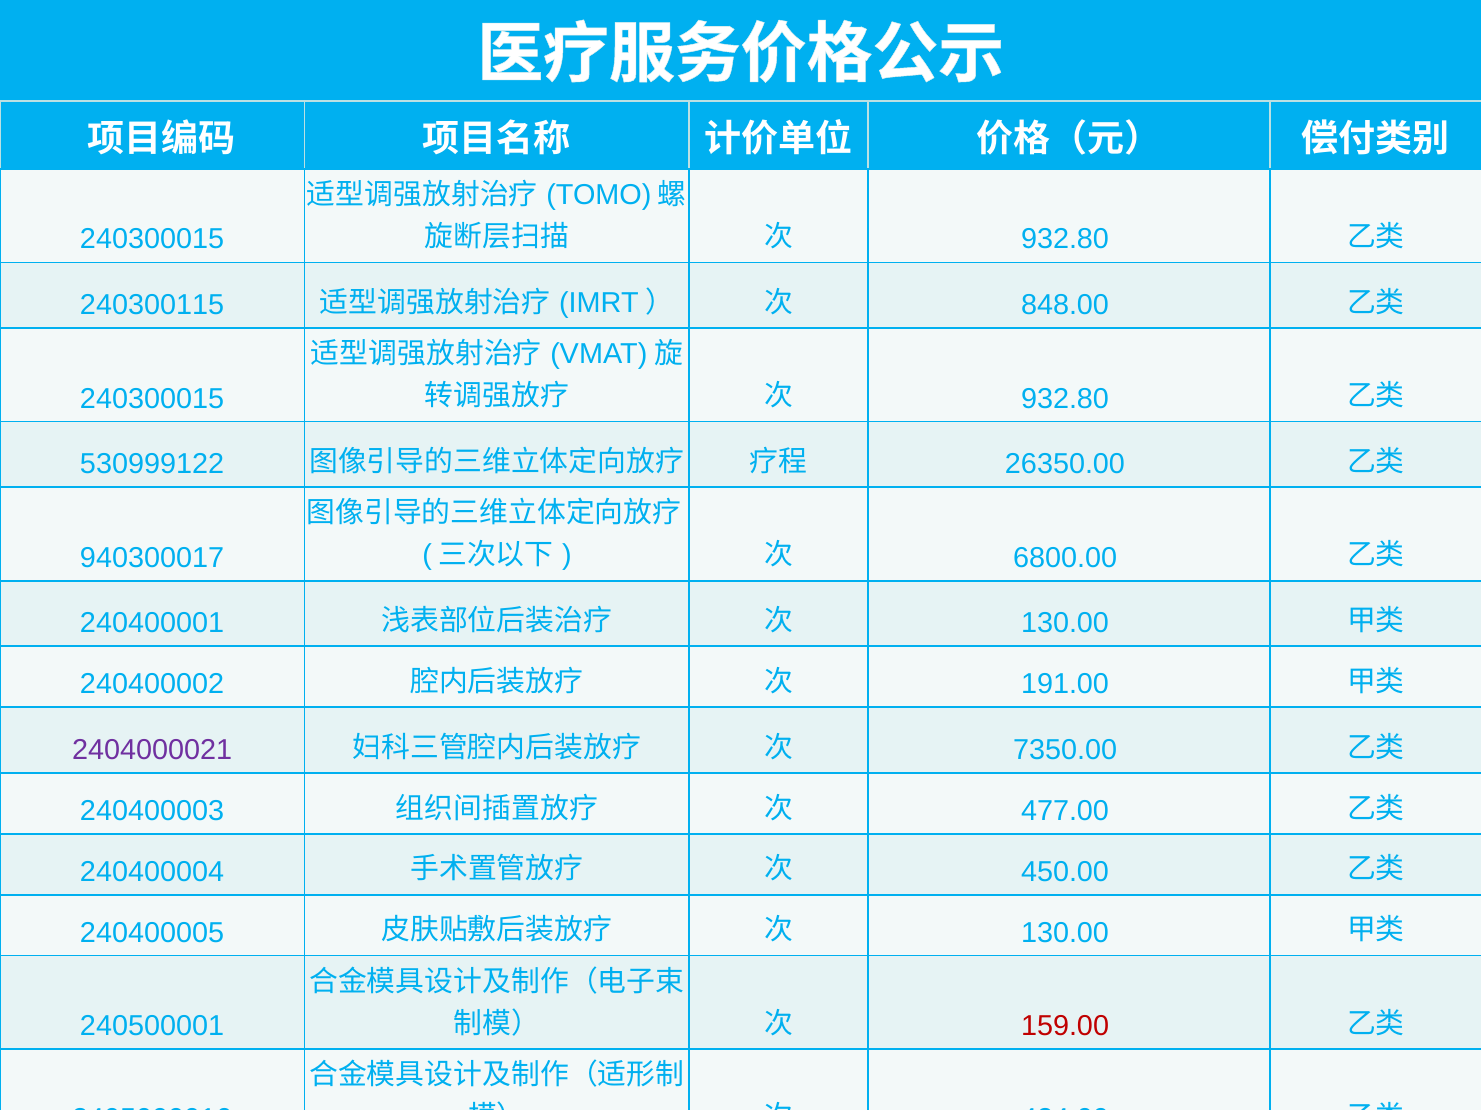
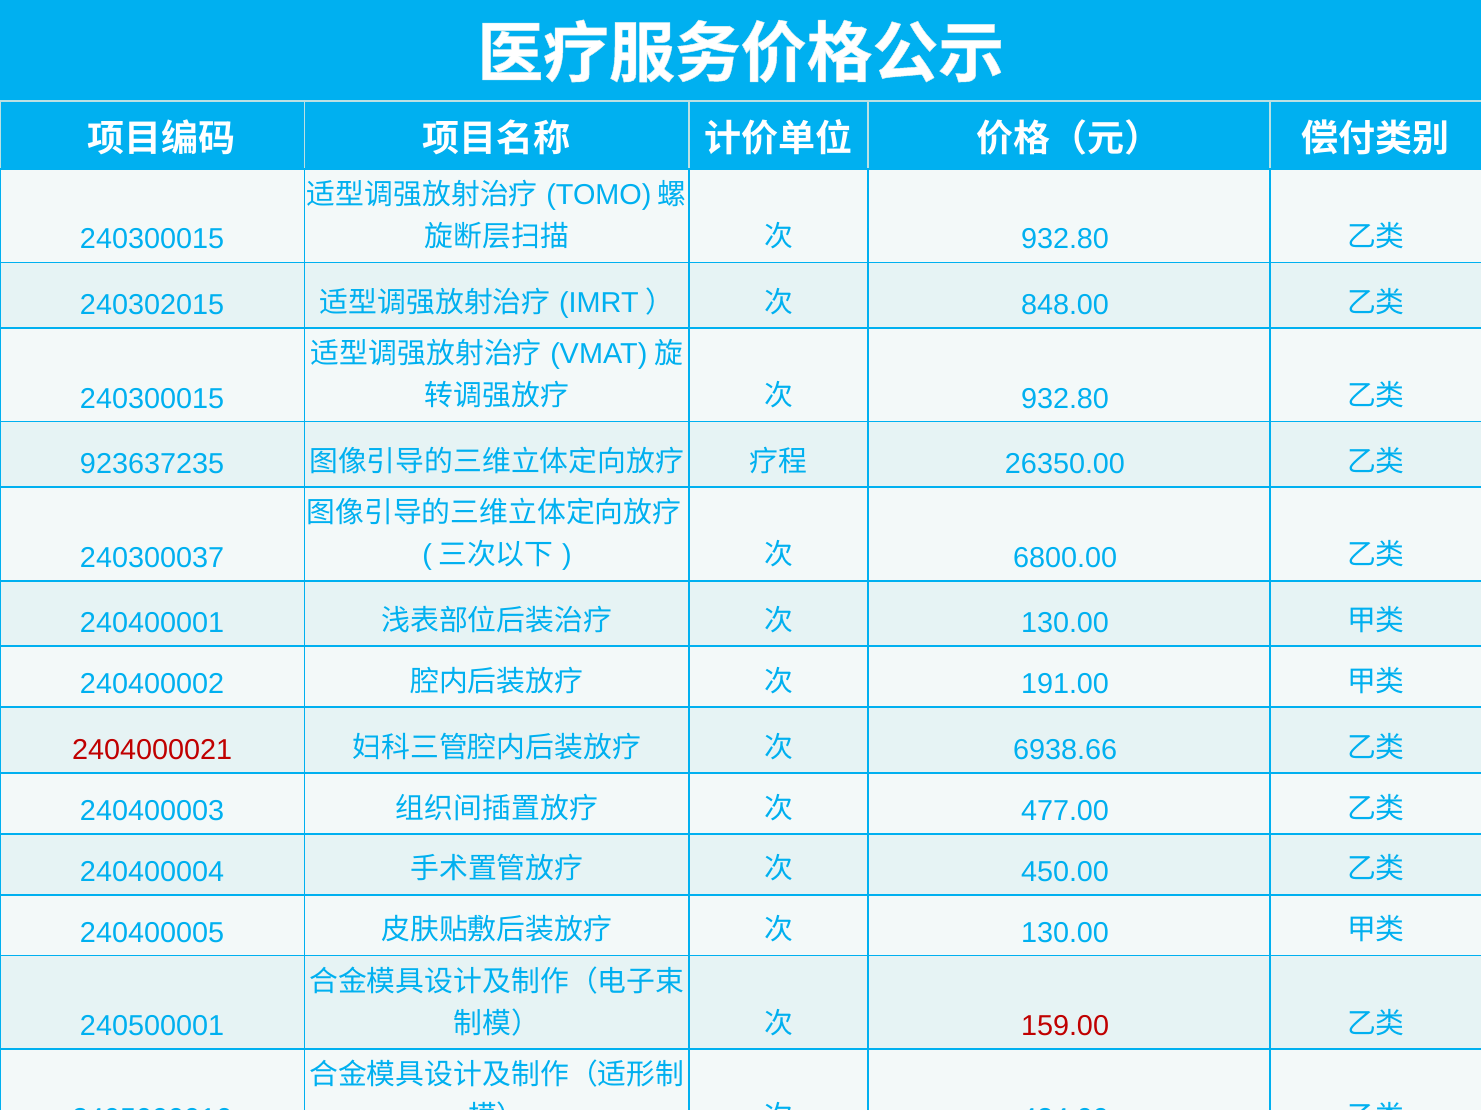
240300115: 240300115 -> 240302015 (152, 305)
530999122: 530999122 -> 923637235 (152, 465)
940300017: 940300017 -> 240300037 (152, 558)
2404000021 colour: purple -> red (152, 750)
7350.00: 7350.00 -> 6938.66 (1065, 750)
